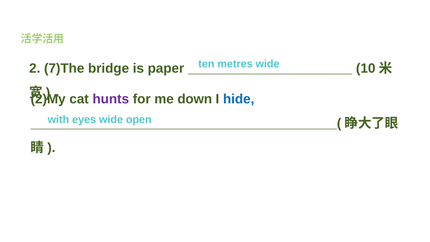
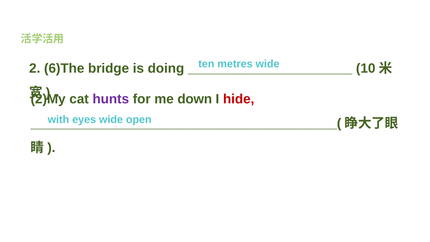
7)The: 7)The -> 6)The (64, 68)
paper: paper -> doing (166, 68)
hide colour: blue -> red (239, 99)
